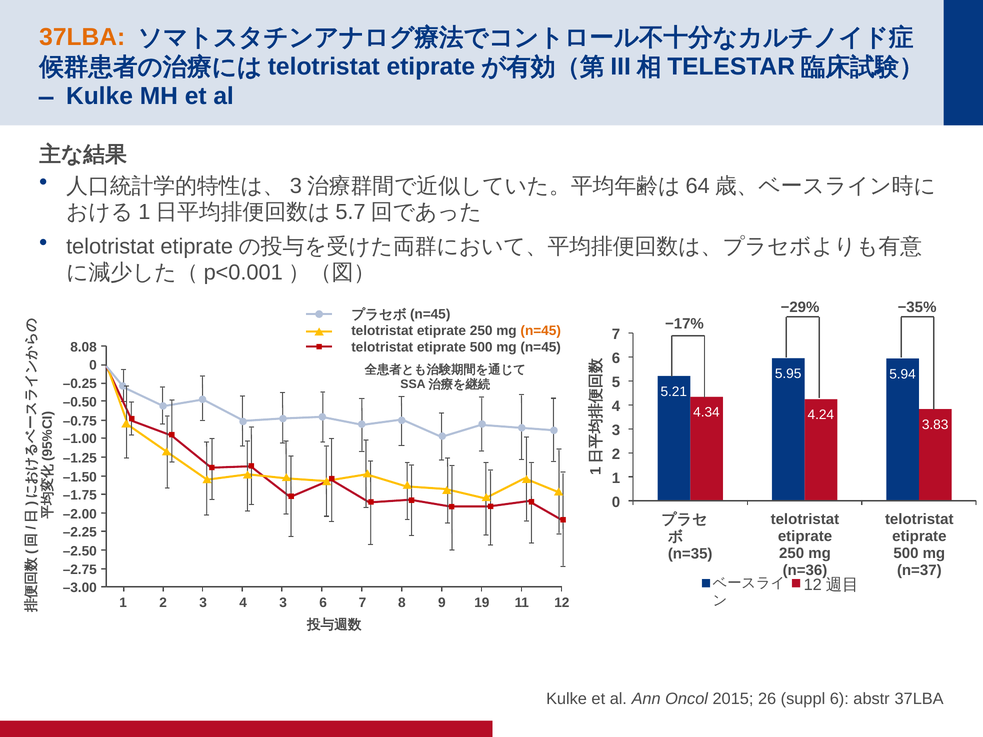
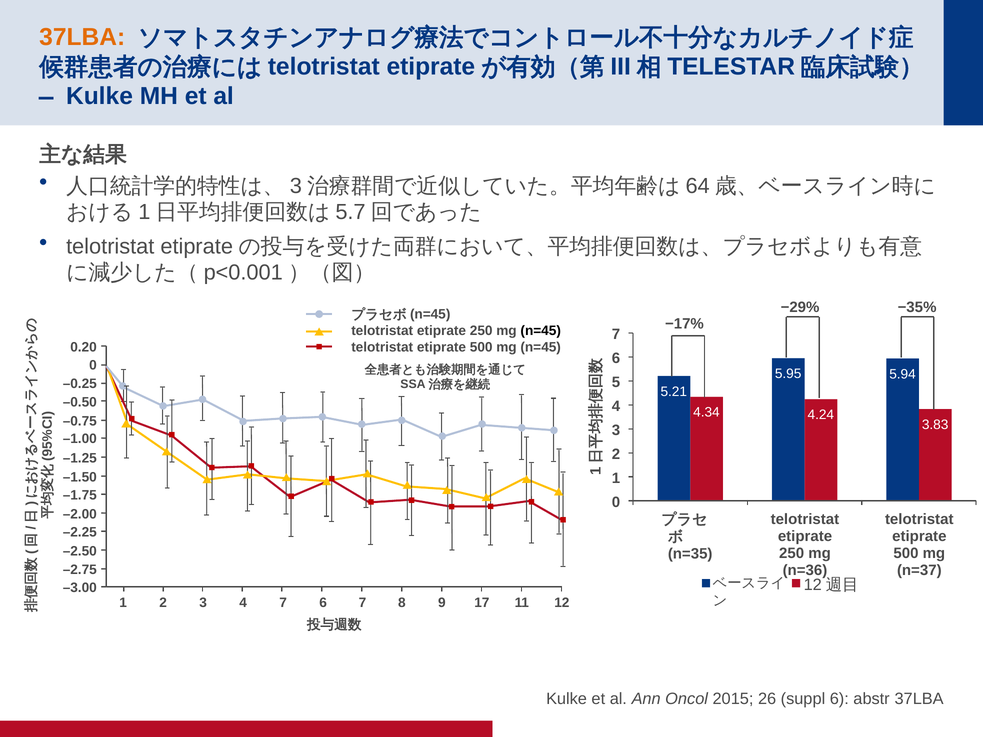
n=45 colour: orange -> black (541, 331)
8.08: 8.08 -> 0.20 (84, 347)
3 4 3: 3 -> 7 (283, 603)
19: 19 -> 17 (482, 603)
